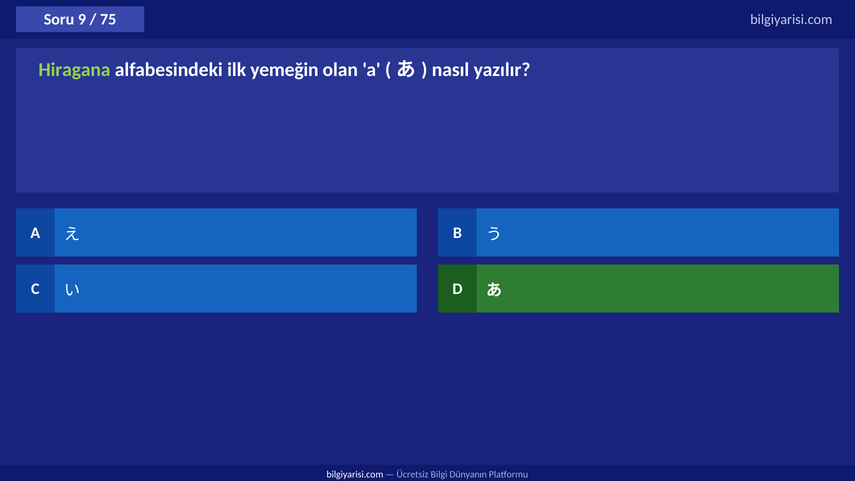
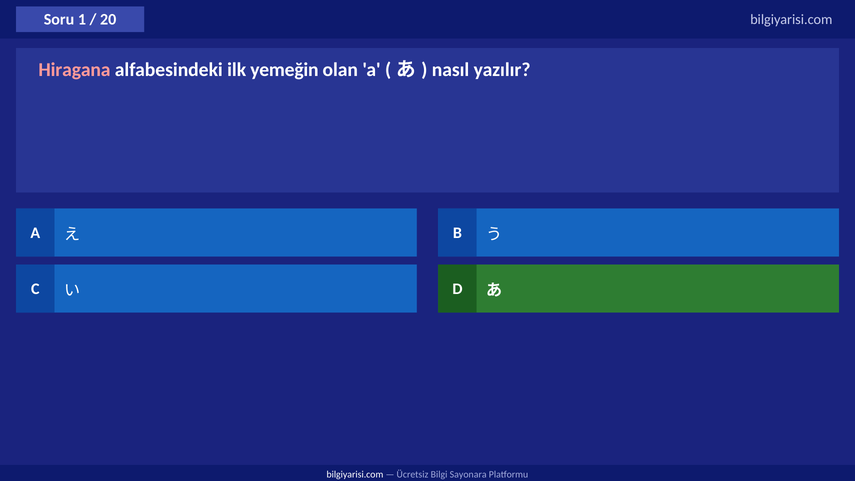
9: 9 -> 1 (82, 20)
75: 75 -> 20 (108, 20)
Hiragana colour: light green -> pink (74, 70)
Dünyanın: Dünyanın -> Sayonara (468, 474)
